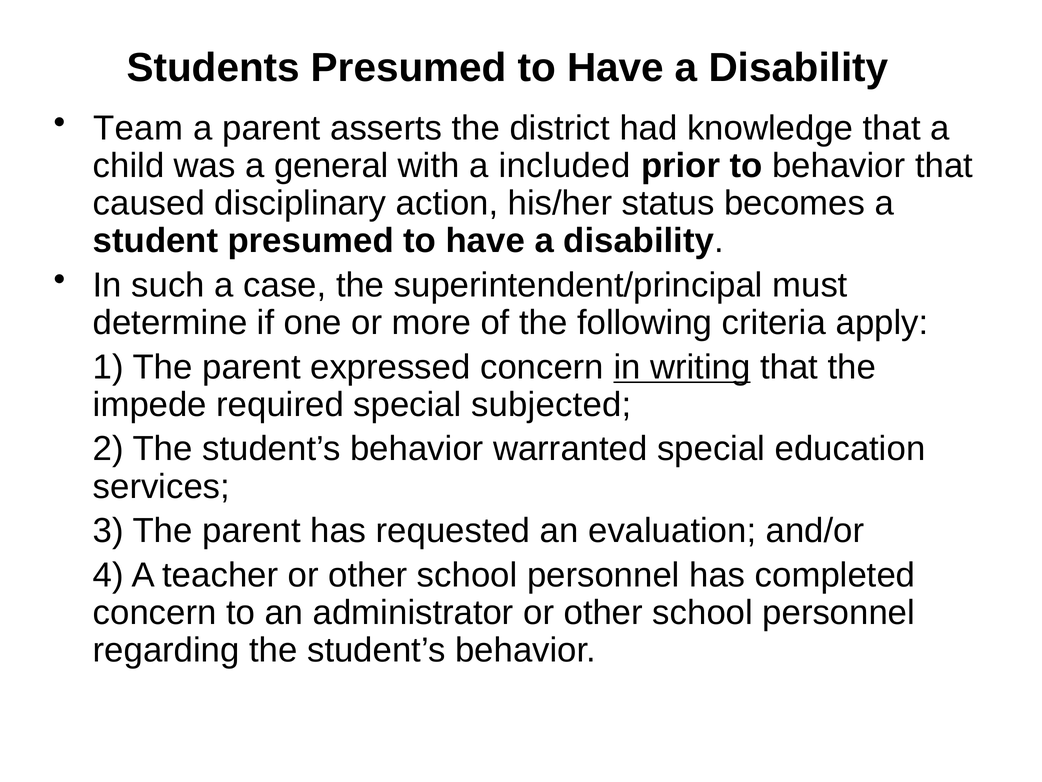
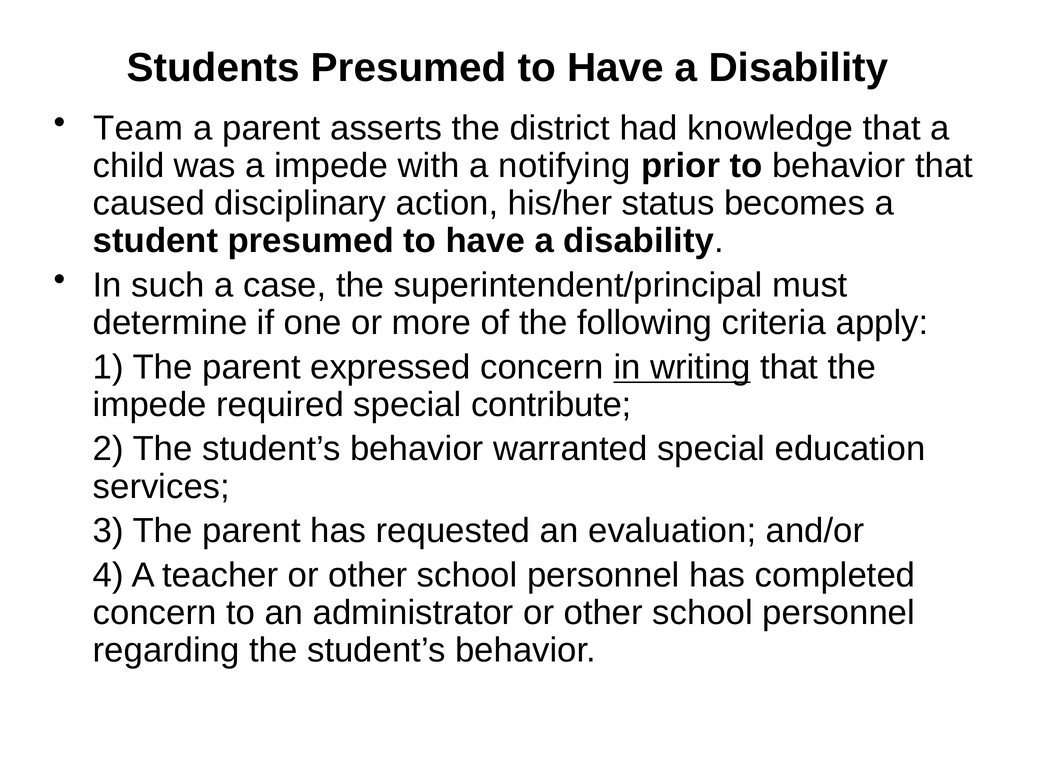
a general: general -> impede (331, 165)
included: included -> notifying (564, 165)
subjected: subjected -> contribute (551, 404)
